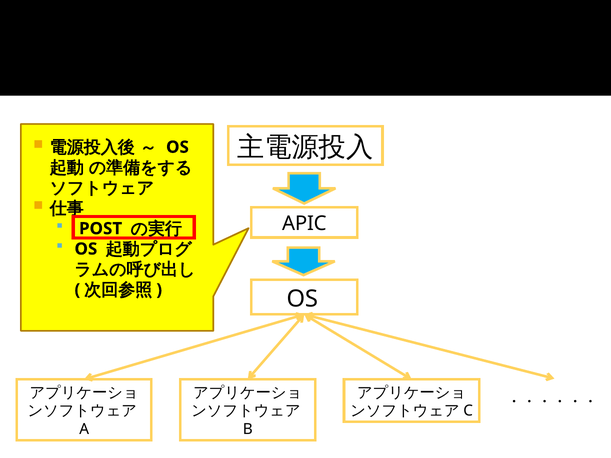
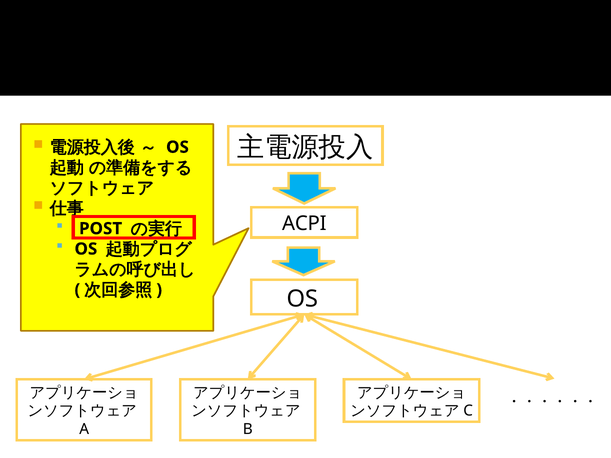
APIC: APIC -> ACPI (304, 224)
